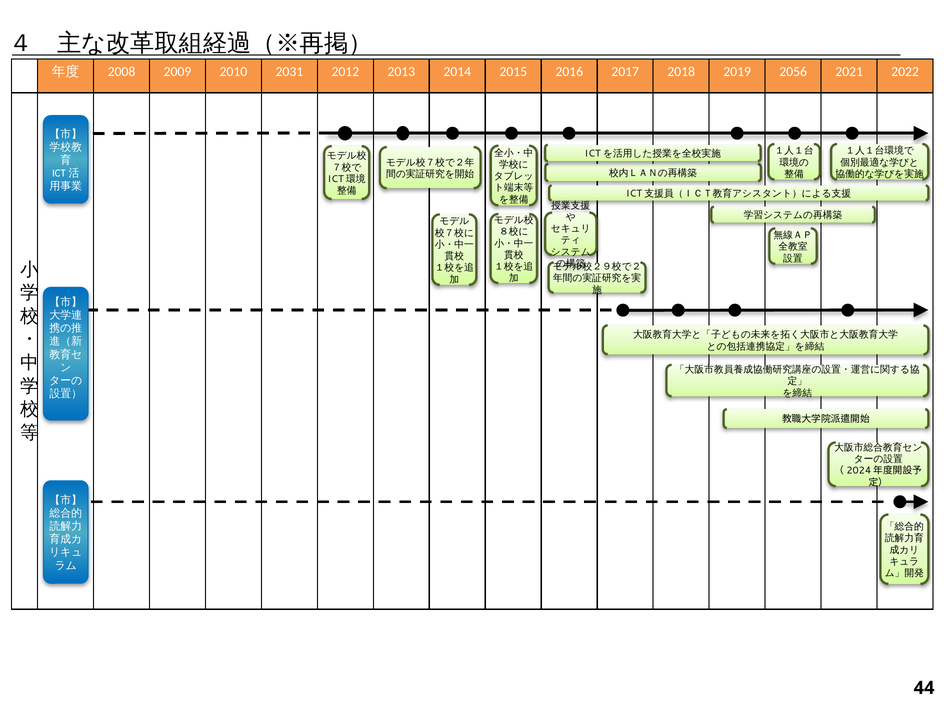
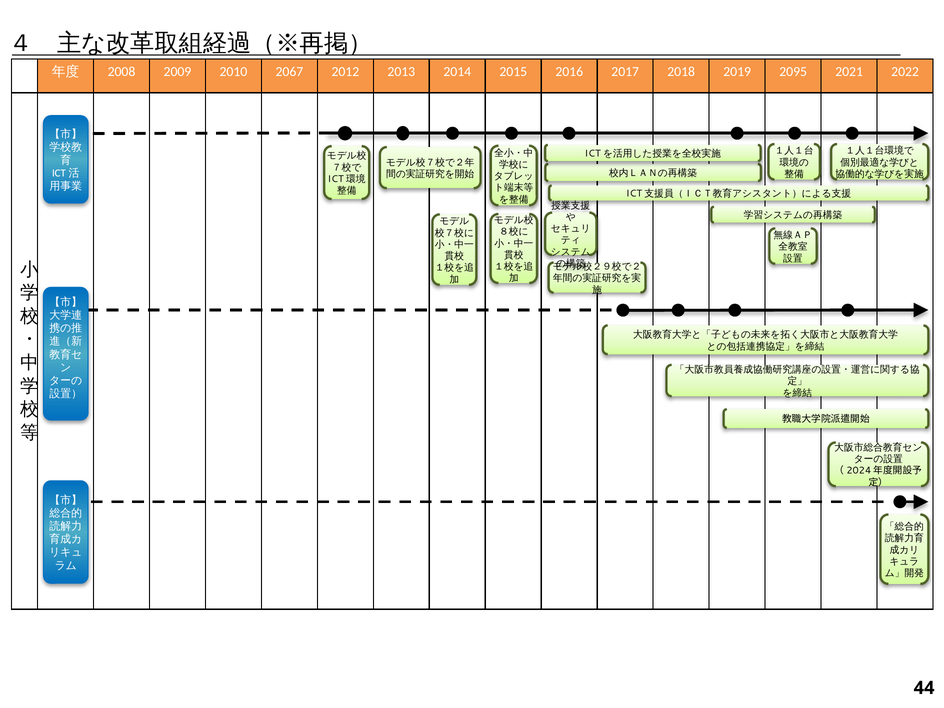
2031: 2031 -> 2067 (289, 72)
2056: 2056 -> 2095 (793, 72)
